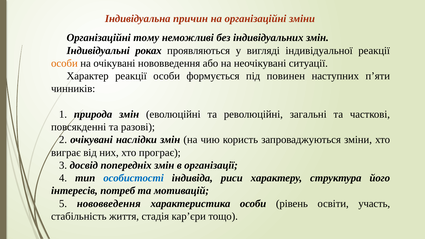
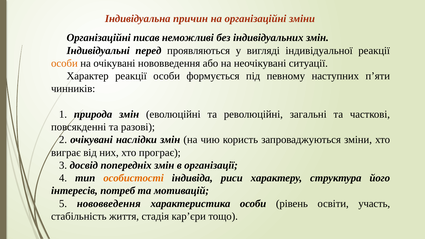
тому: тому -> писав (146, 38)
роках: роках -> перед (148, 51)
повинен: повинен -> певному (286, 76)
особистості colour: blue -> orange (134, 178)
